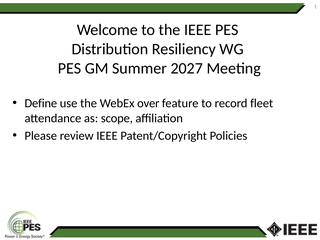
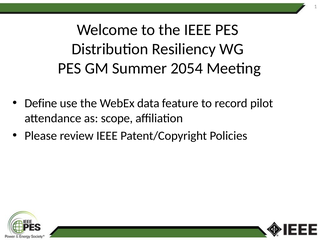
2027: 2027 -> 2054 (187, 68)
over: over -> data (148, 103)
fleet: fleet -> pilot (262, 103)
